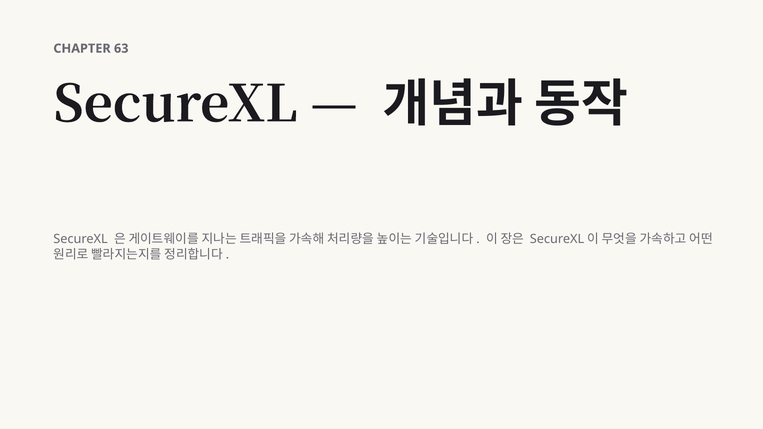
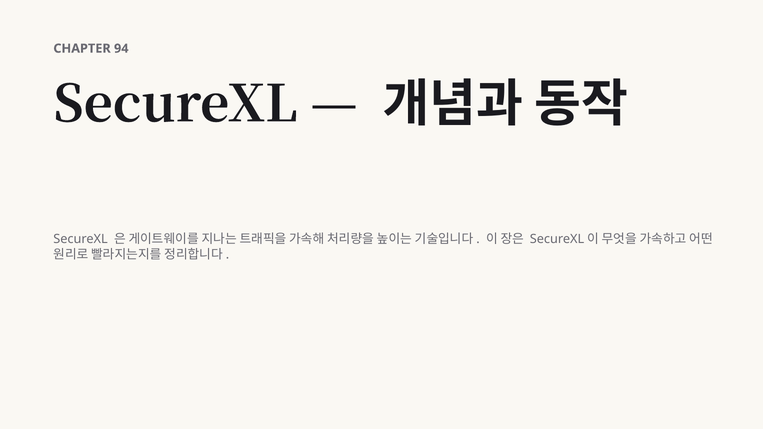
63: 63 -> 94 (121, 49)
